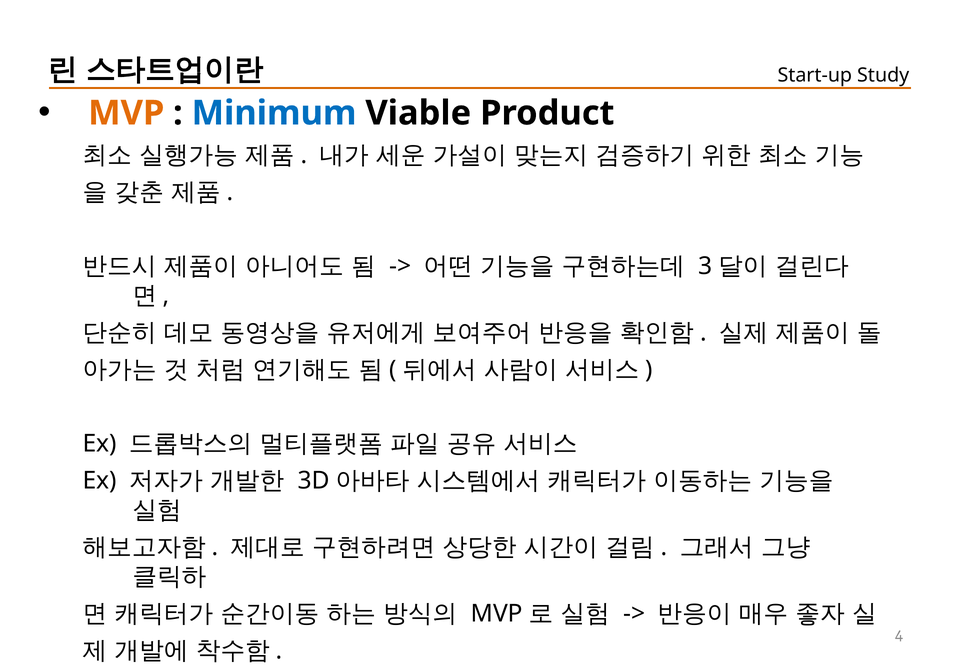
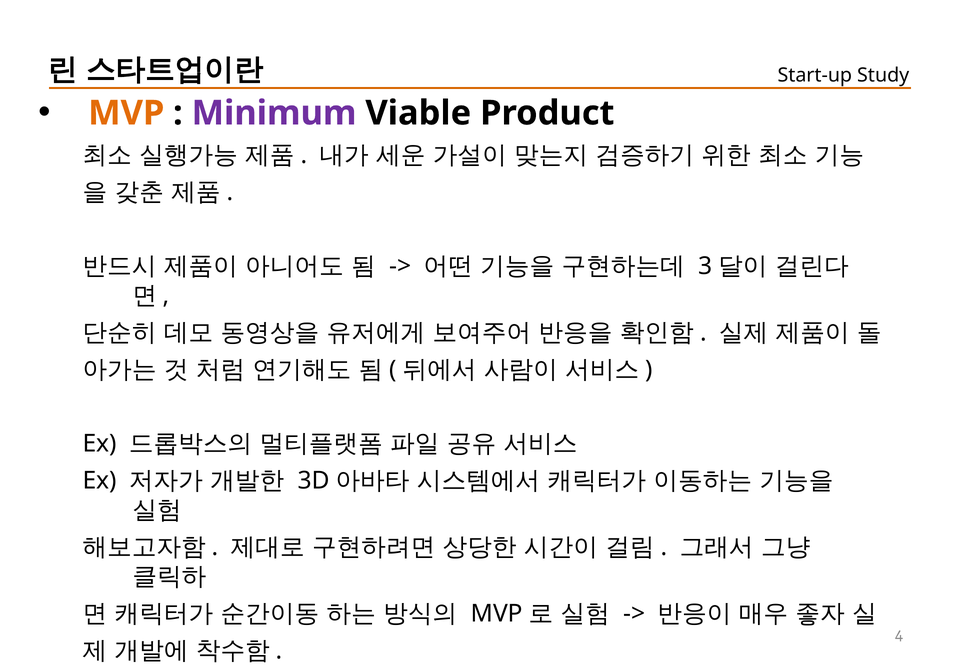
Minimum colour: blue -> purple (274, 113)
